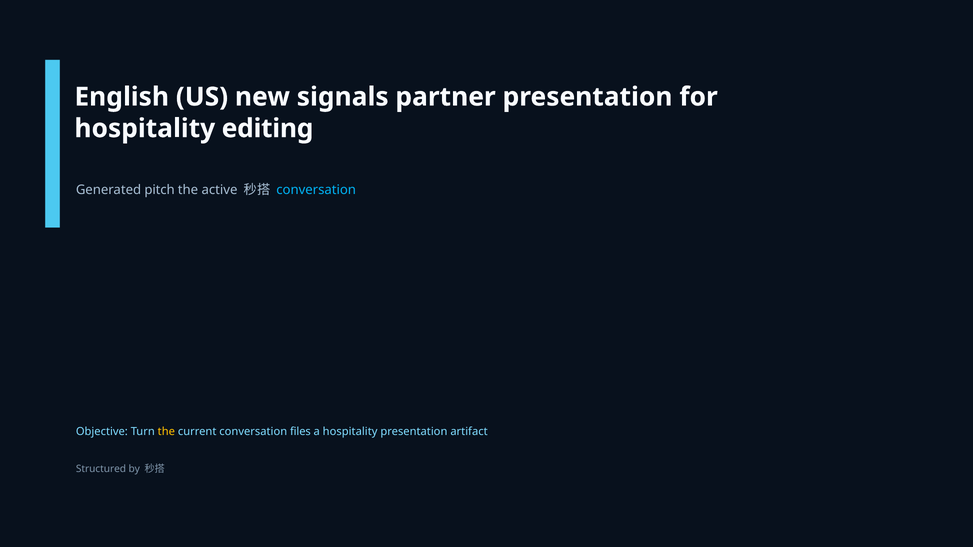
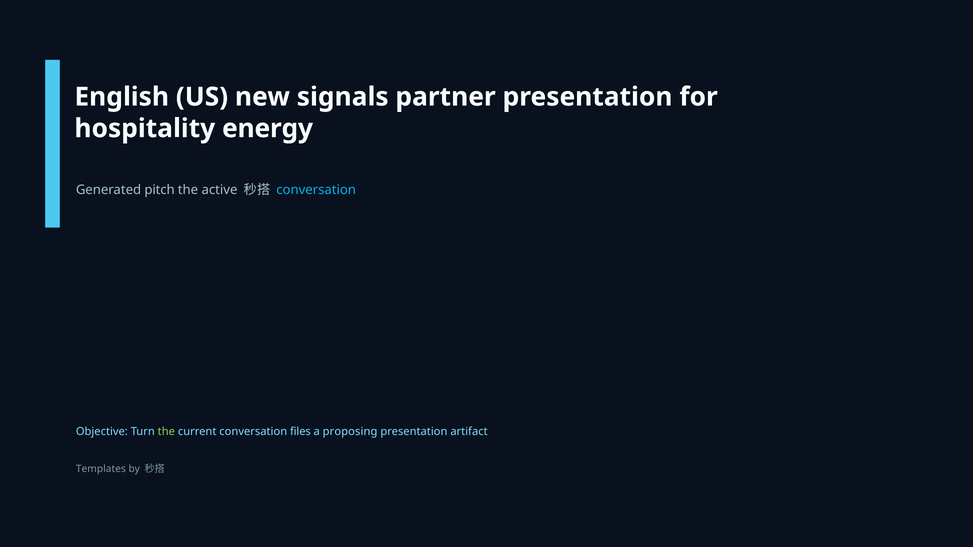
editing: editing -> energy (268, 129)
the colour: yellow -> light green (166, 432)
a hospitality: hospitality -> proposing (350, 432)
Structured: Structured -> Templates (101, 469)
